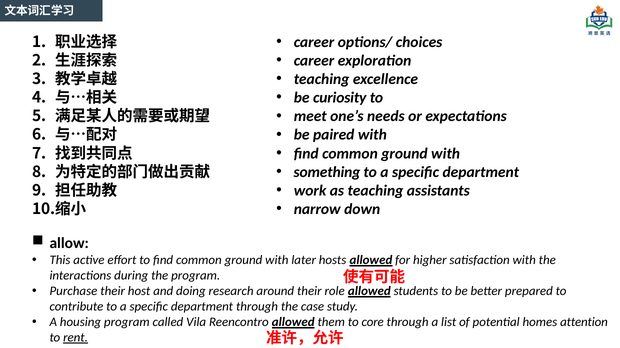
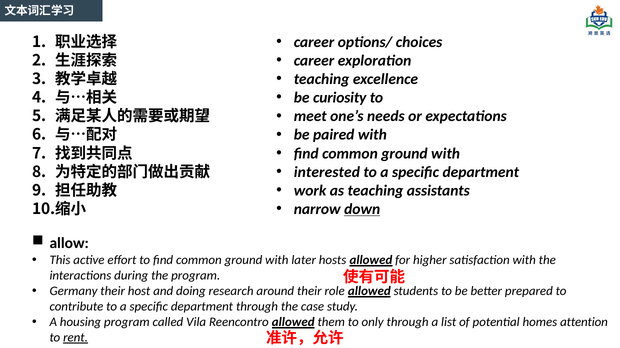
something: something -> interested (327, 172)
down underline: none -> present (362, 210)
Purchase: Purchase -> Germany (73, 292)
core: core -> only (373, 323)
